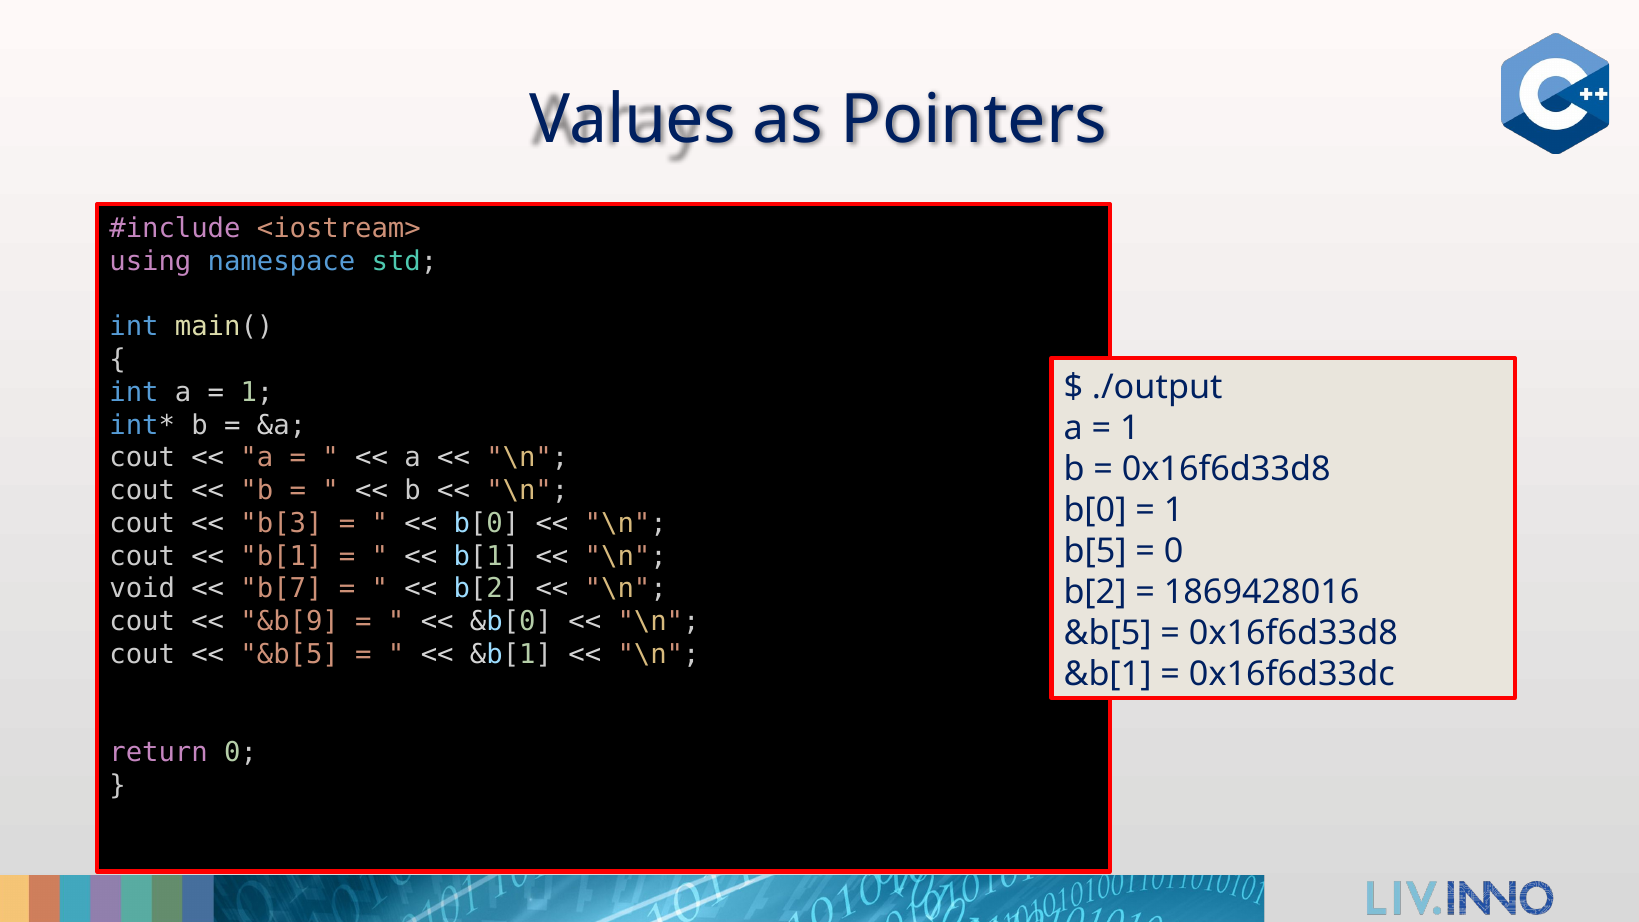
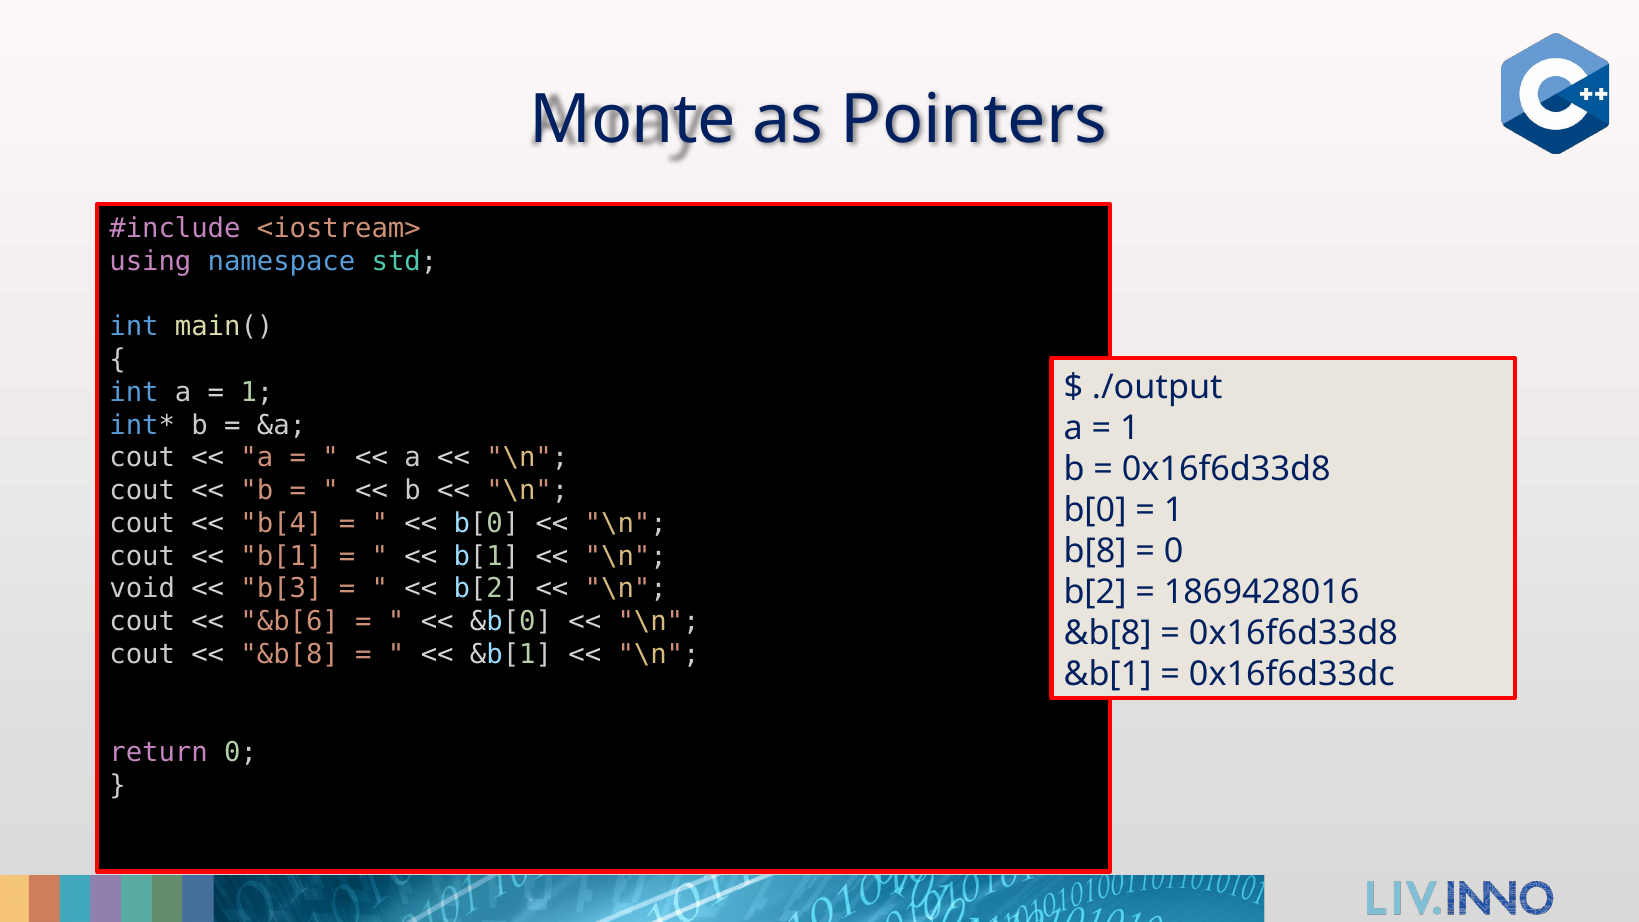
Values: Values -> Monte (633, 120)
b[3: b[3 -> b[4 (281, 523)
b[5: b[5 -> b[8 (1095, 551)
b[7: b[7 -> b[3 (281, 589)
&b[9: &b[9 -> &b[6 (290, 622)
&b[5: &b[5 -> &b[8 (1108, 633)
&b[5: &b[5 -> &b[8 (290, 654)
